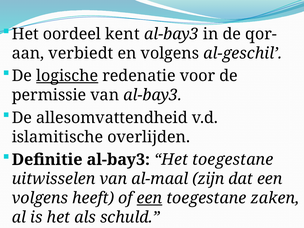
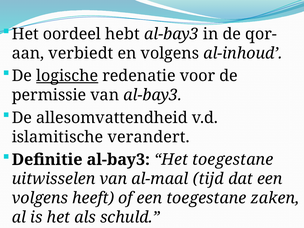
kent: kent -> hebt (122, 34)
al-geschil: al-geschil -> al-inhoud (243, 53)
overlijden: overlijden -> verandert (149, 137)
zijn: zijn -> tijd (208, 179)
een underline: present -> none (149, 198)
